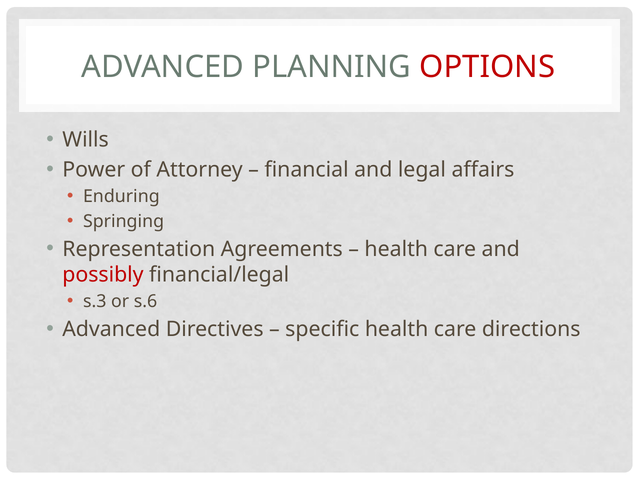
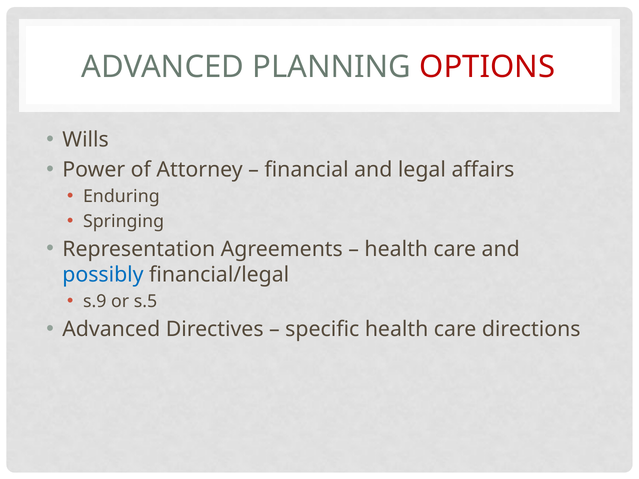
possibly colour: red -> blue (103, 275)
s.3: s.3 -> s.9 (95, 302)
s.6: s.6 -> s.5 (146, 302)
